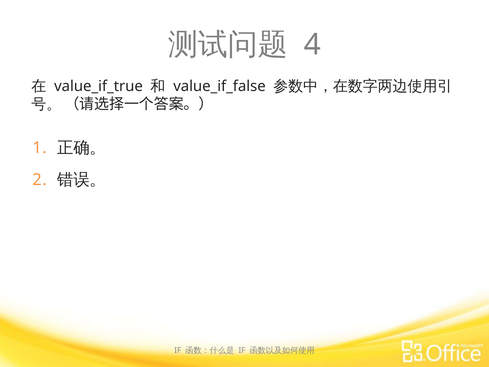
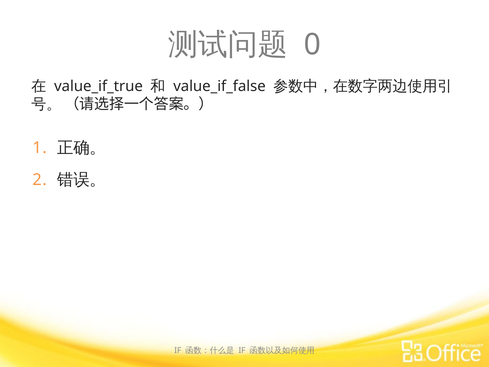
4: 4 -> 0 (312, 45)
